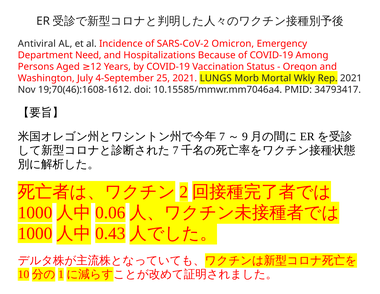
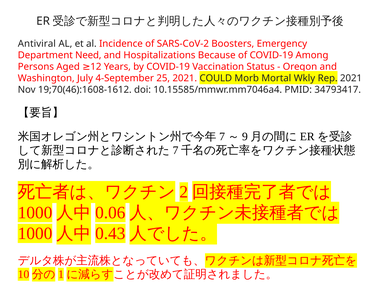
Omicron: Omicron -> Boosters (233, 44)
LUNGS: LUNGS -> COULD (216, 78)
